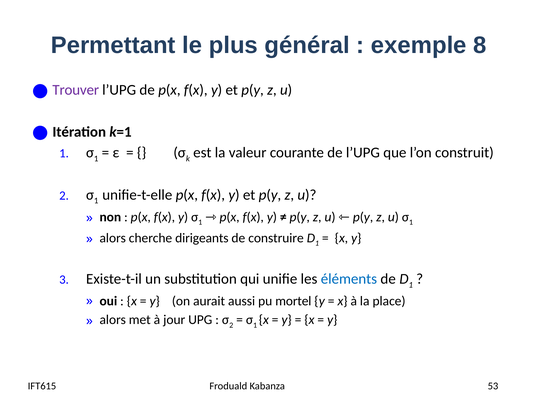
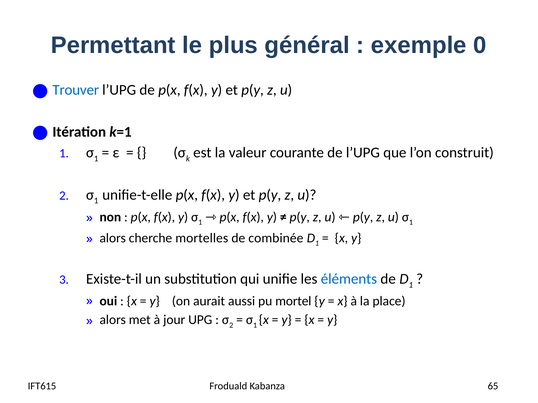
8: 8 -> 0 (480, 45)
Trouver colour: purple -> blue (76, 90)
dirigeants: dirigeants -> mortelles (202, 238)
construire: construire -> combinée (276, 238)
53: 53 -> 65 (493, 386)
